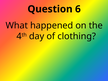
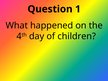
6: 6 -> 1 (78, 9)
clothing: clothing -> children (77, 36)
